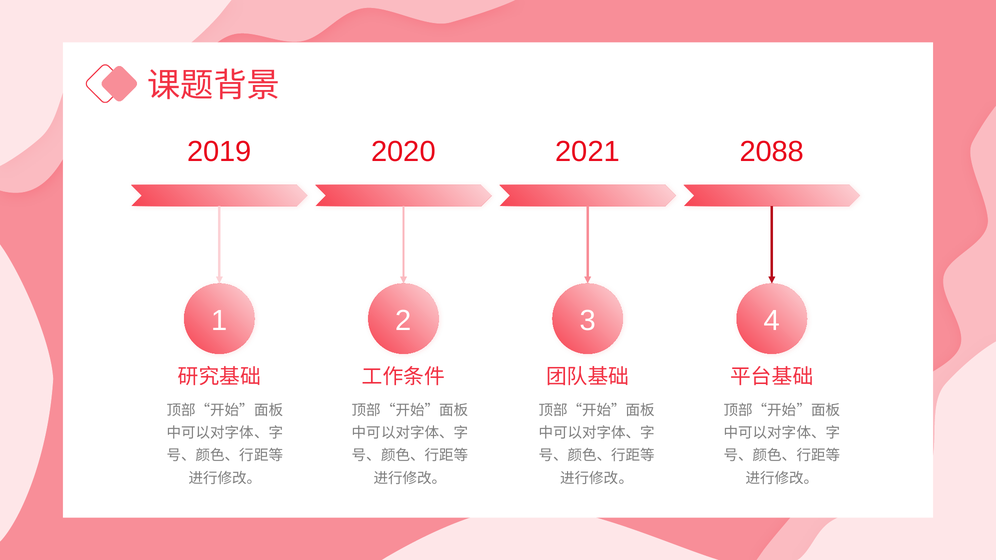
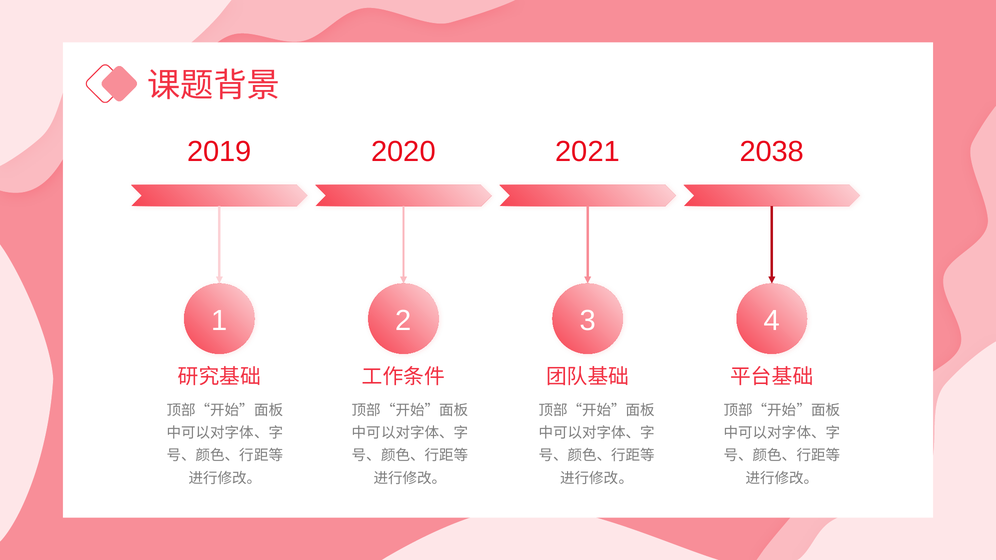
2088: 2088 -> 2038 (772, 152)
